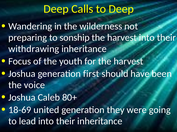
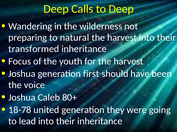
sonship: sonship -> natural (75, 38)
withdrawing: withdrawing -> transformed (34, 49)
18-69: 18-69 -> 18-78 (20, 110)
